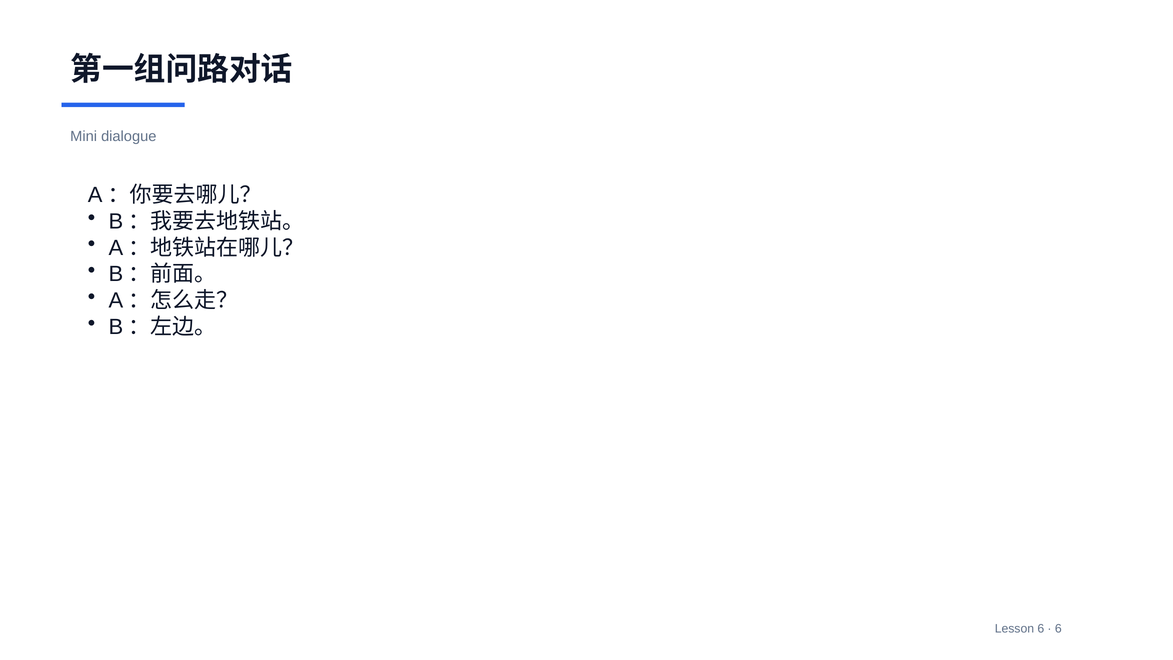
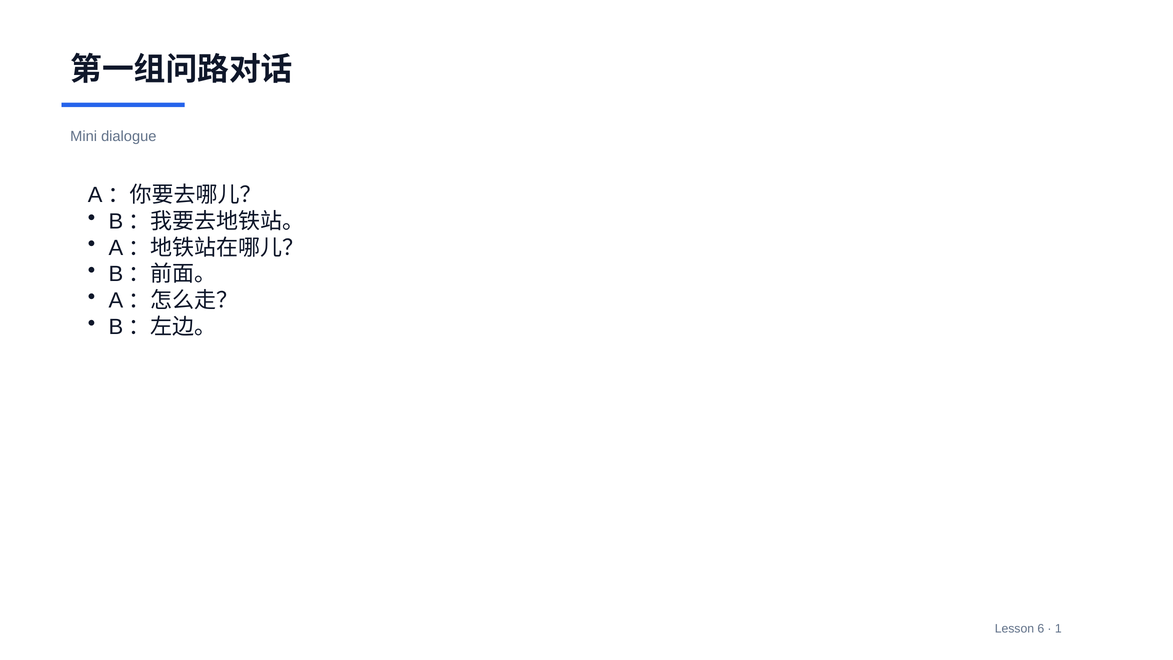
6: 6 -> 1 (1058, 628)
